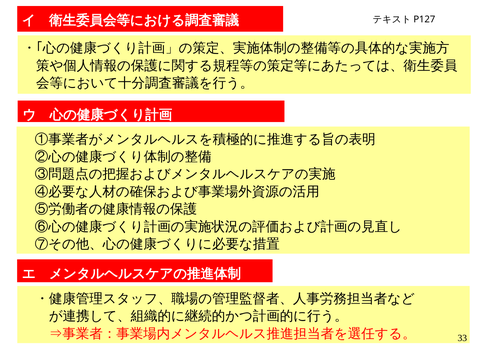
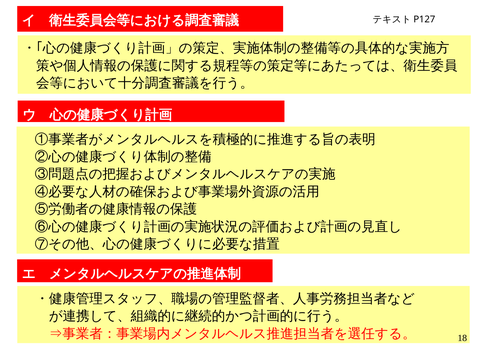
33: 33 -> 18 (462, 338)
